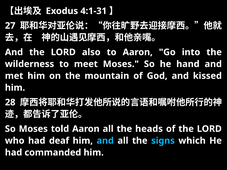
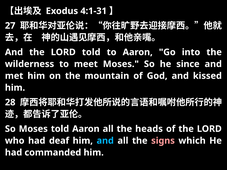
LORD also: also -> told (91, 52)
hand: hand -> since (188, 64)
signs colour: light blue -> pink (163, 141)
